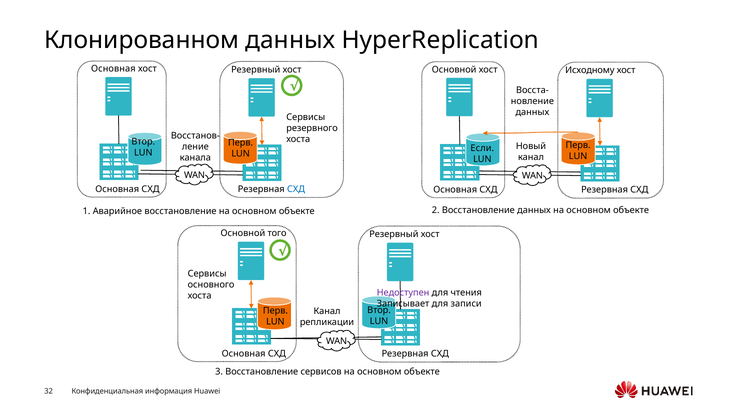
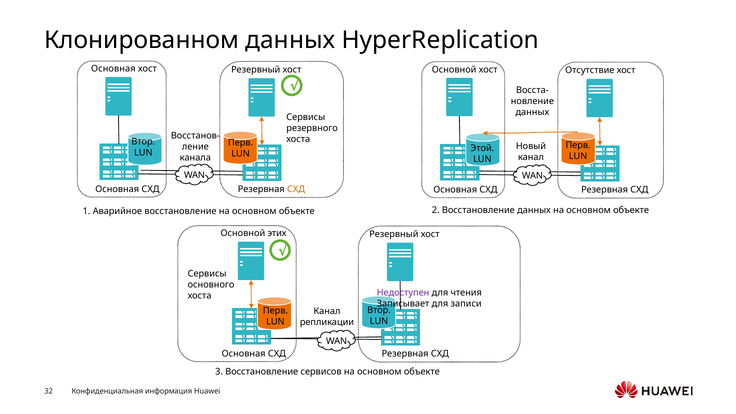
Исходному: Исходному -> Отсутствие (590, 70)
Если: Если -> Этой (482, 148)
СХД colour: blue -> orange (296, 189)
того: того -> этих (277, 233)
